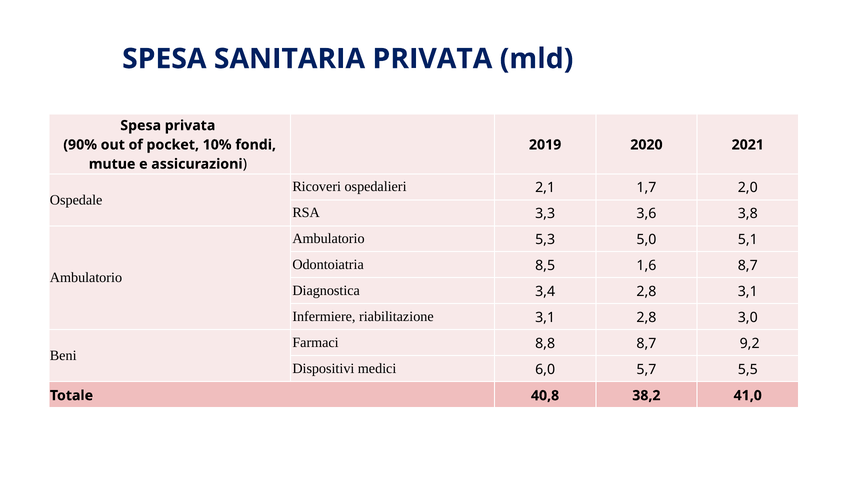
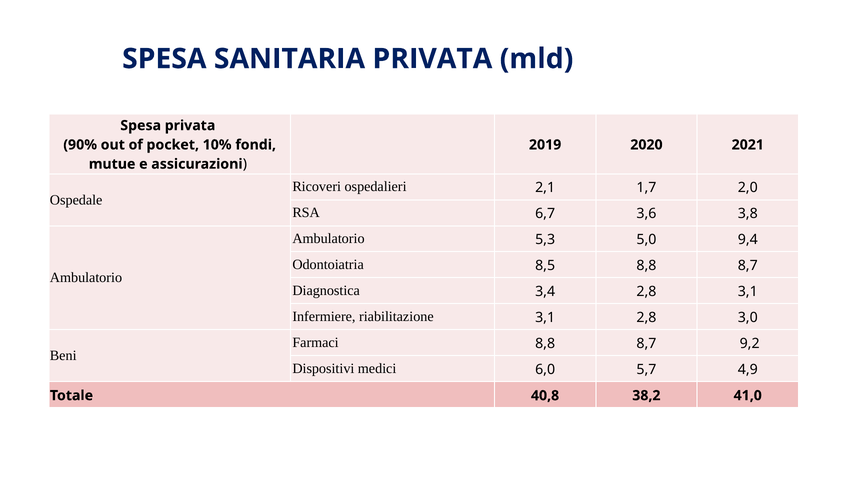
3,3: 3,3 -> 6,7 (545, 214)
5,1: 5,1 -> 9,4 (748, 240)
8,5 1,6: 1,6 -> 8,8 (646, 266)
5,5: 5,5 -> 4,9 (748, 370)
